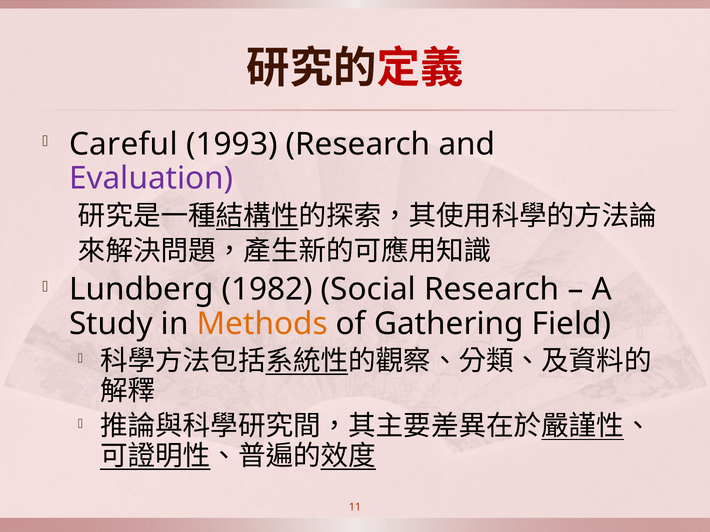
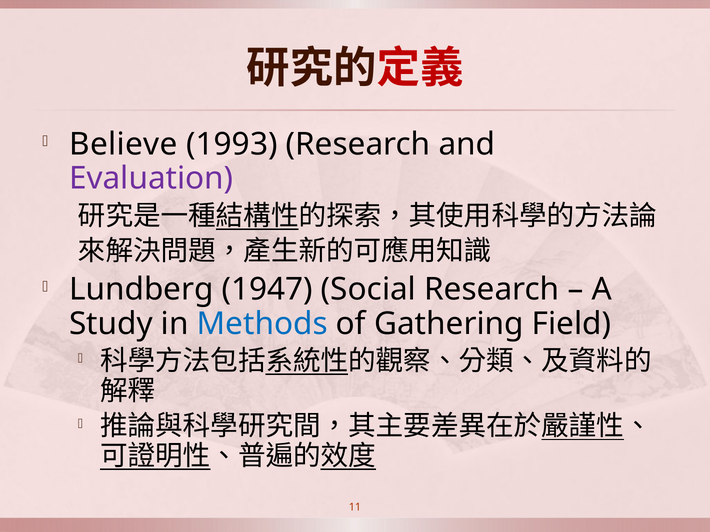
Careful: Careful -> Believe (124, 145)
1982: 1982 -> 1947 (267, 290)
Methods colour: orange -> blue (262, 324)
